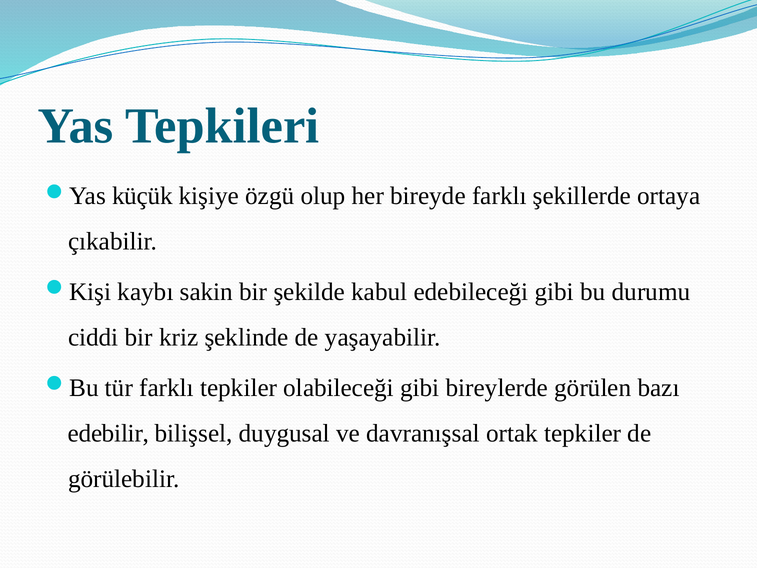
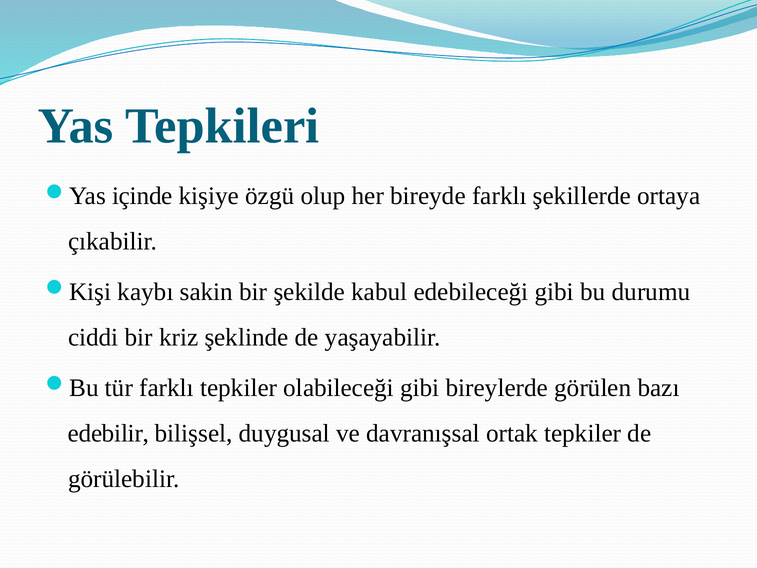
küçük: küçük -> içinde (142, 196)
